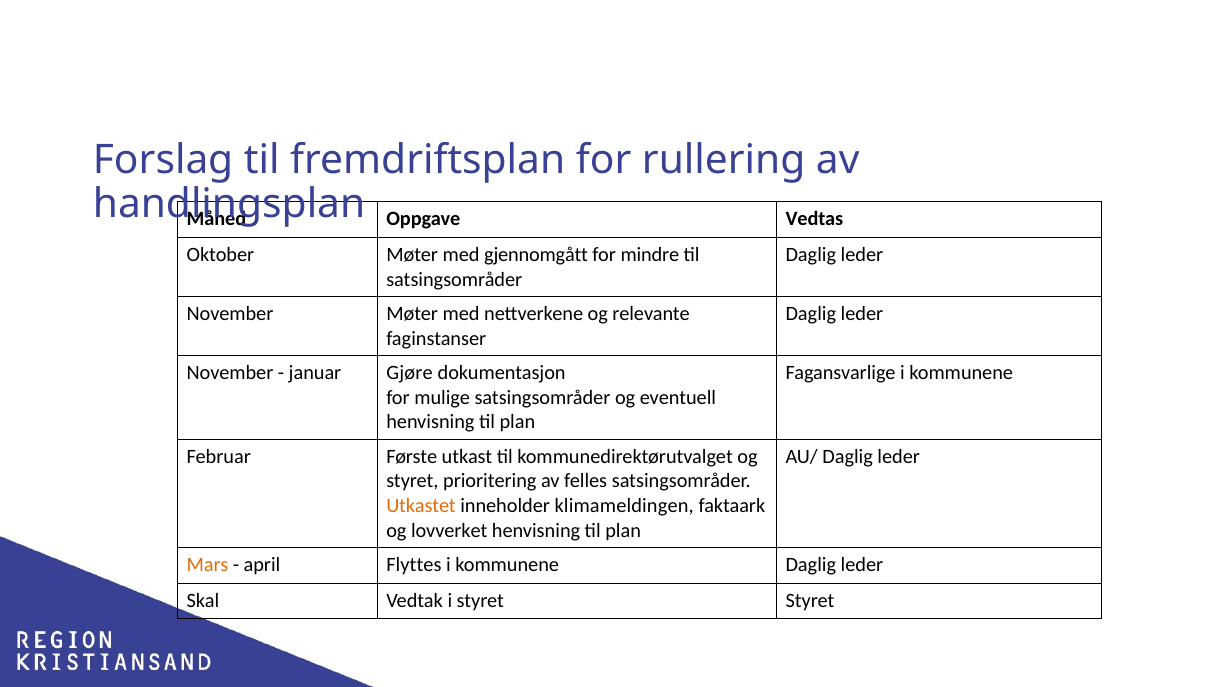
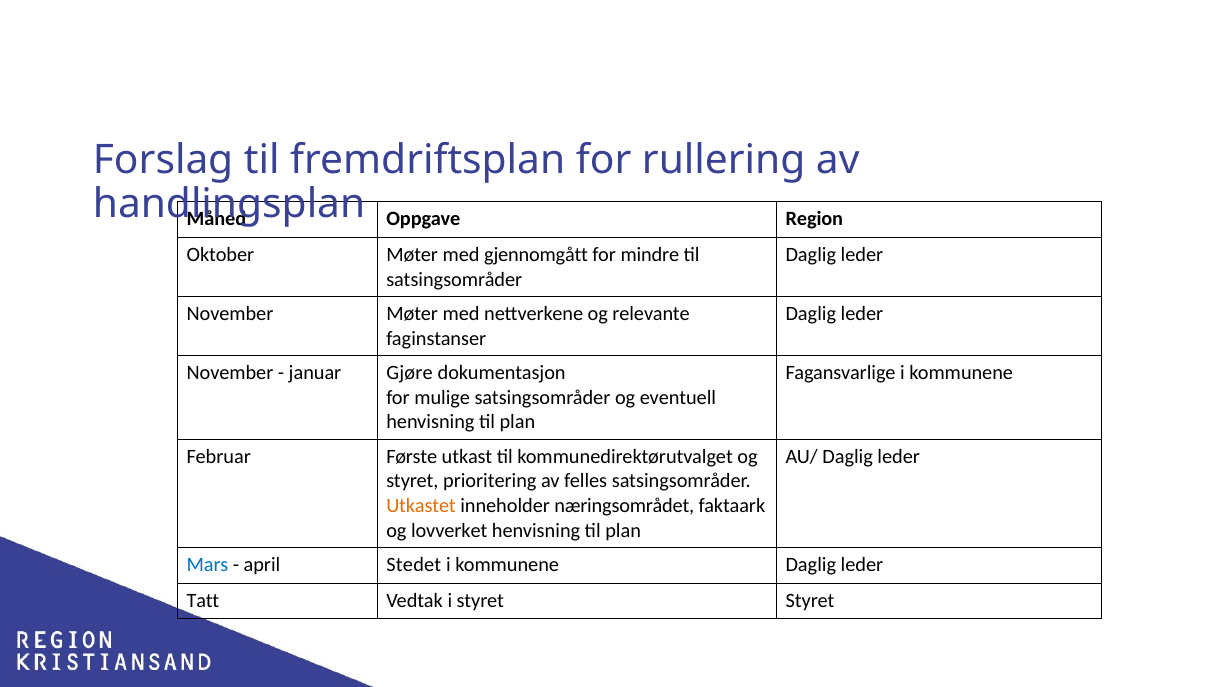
Vedtas: Vedtas -> Region (814, 219)
klimameldingen: klimameldingen -> næringsområdet (624, 506)
Mars colour: orange -> blue (208, 565)
Flyttes: Flyttes -> Stedet (414, 565)
Skal: Skal -> Tatt (203, 600)
